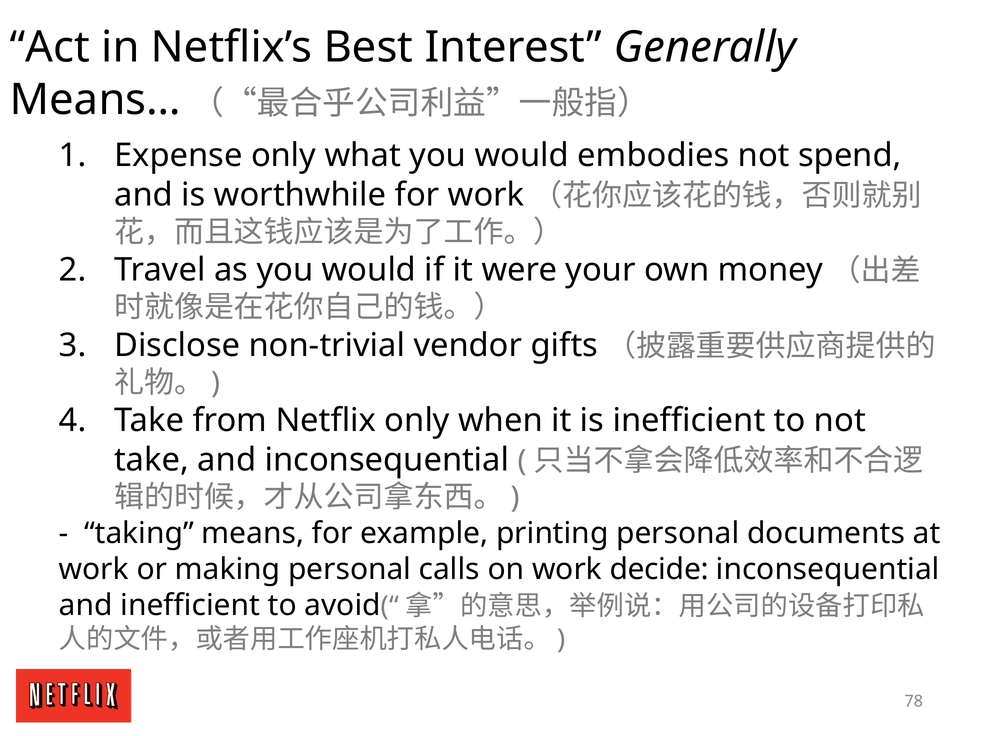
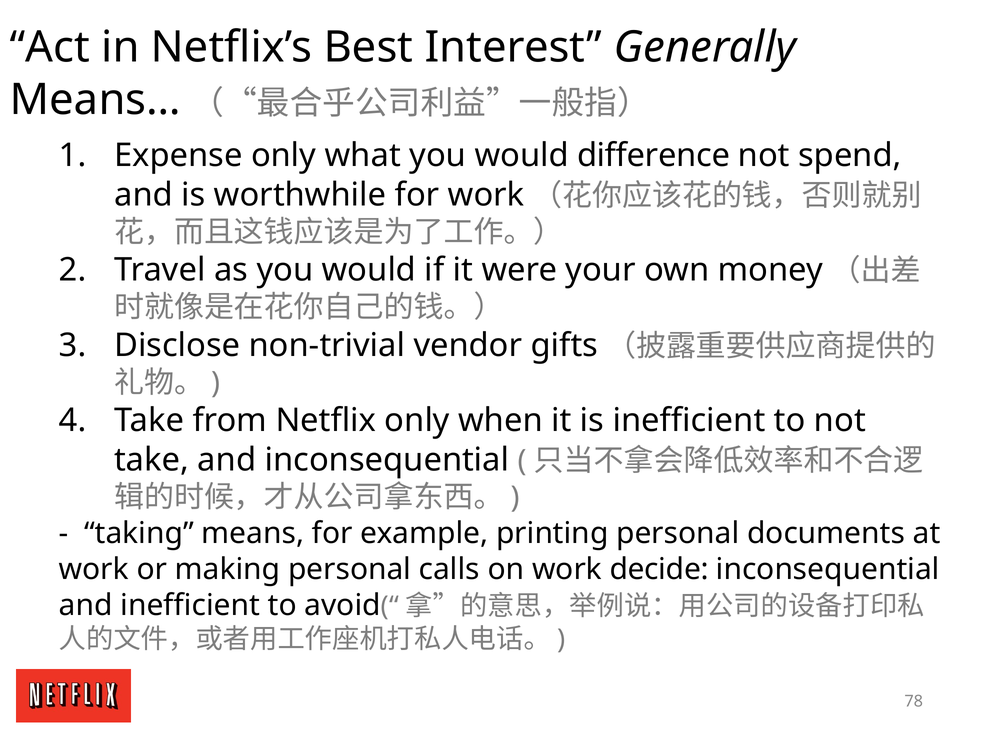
embodies: embodies -> difference (654, 156)
